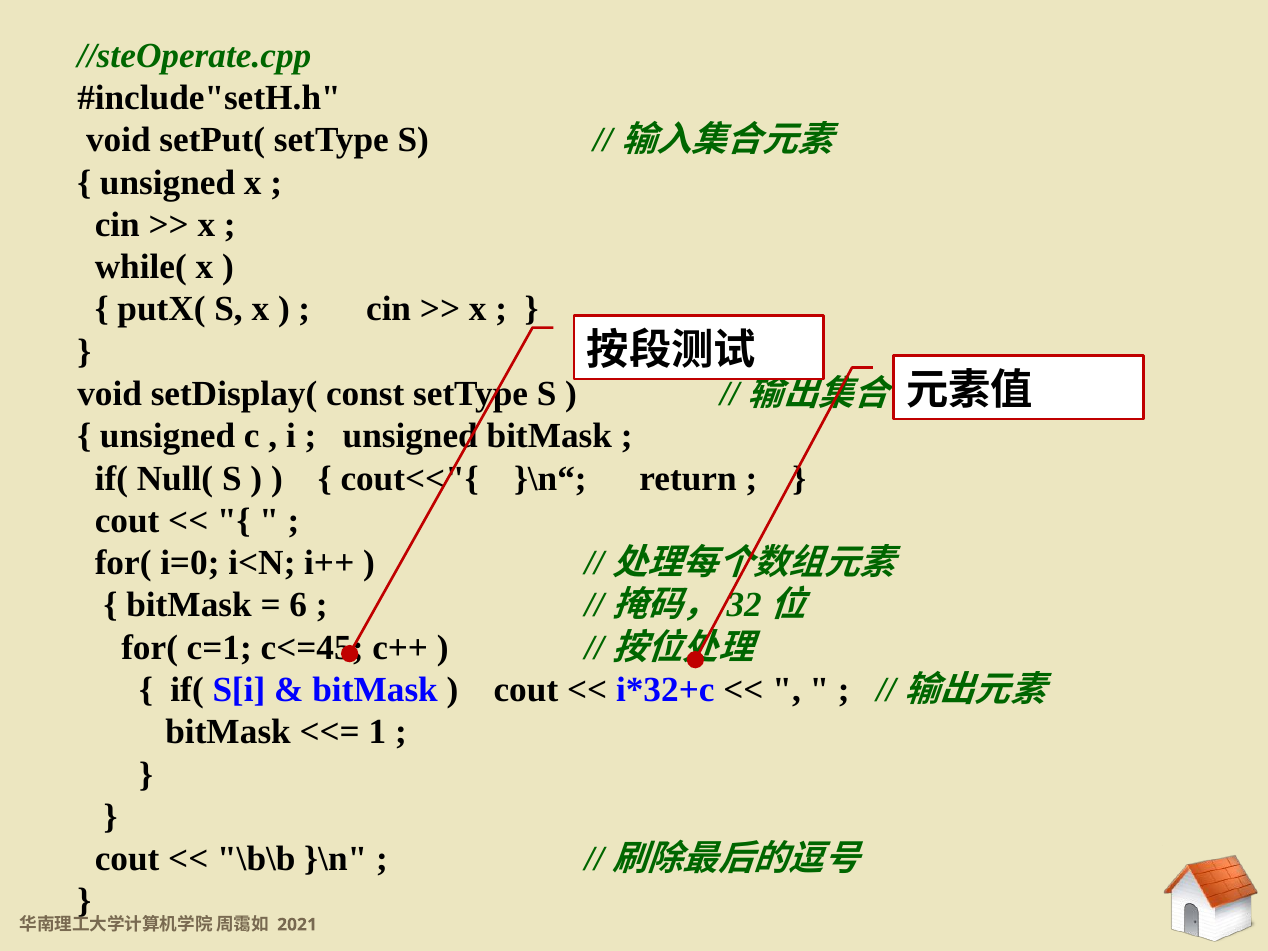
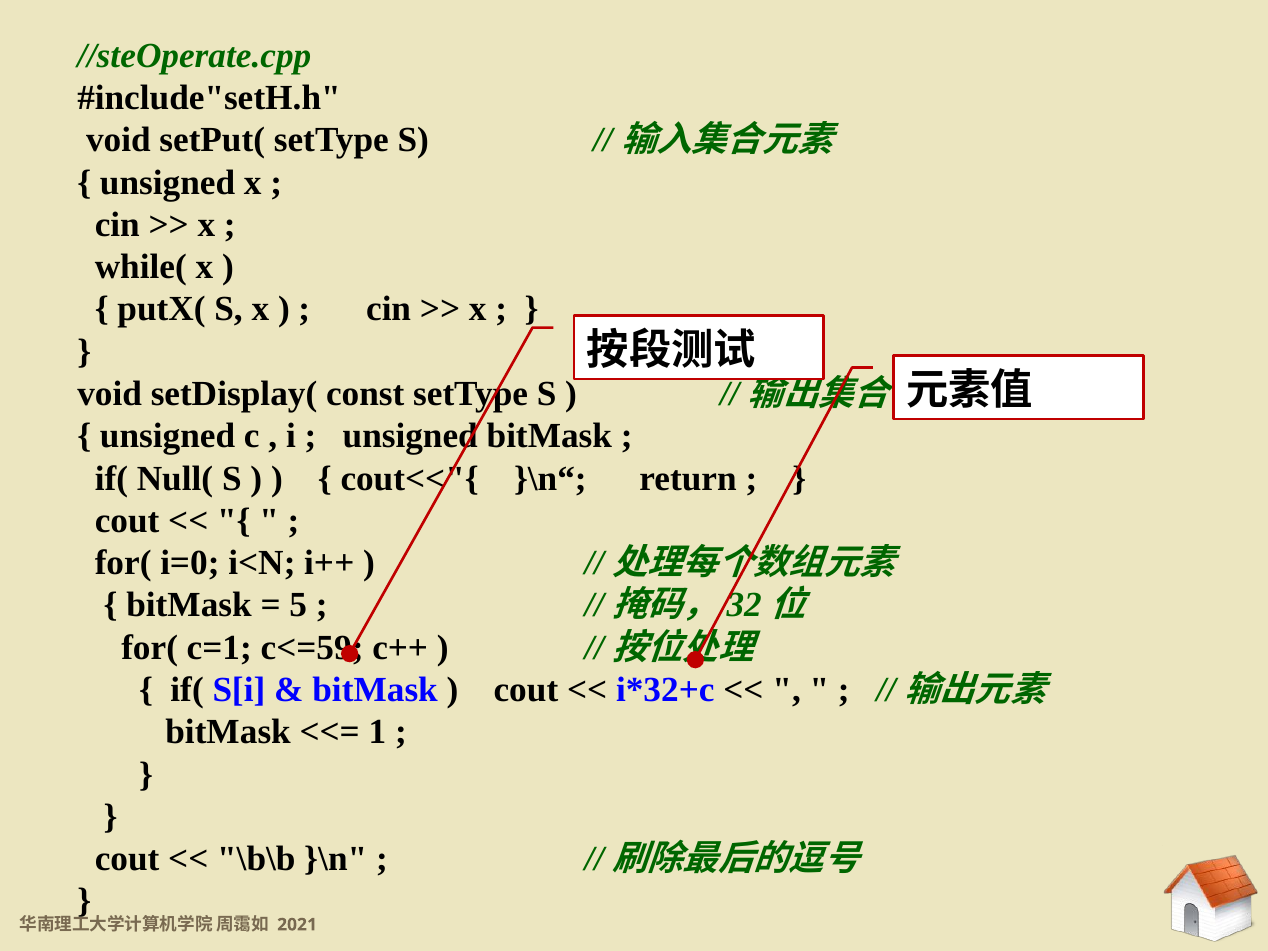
6: 6 -> 5 (298, 605)
c<=45: c<=45 -> c<=59 (312, 648)
